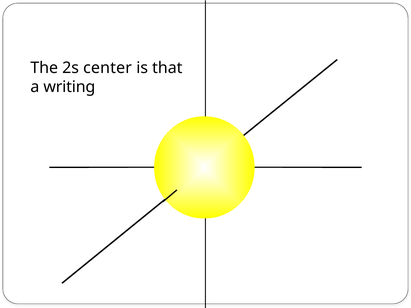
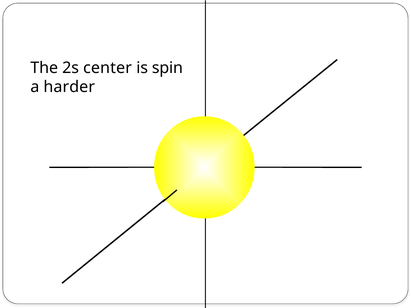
that: that -> spin (167, 68)
writing: writing -> harder (69, 87)
